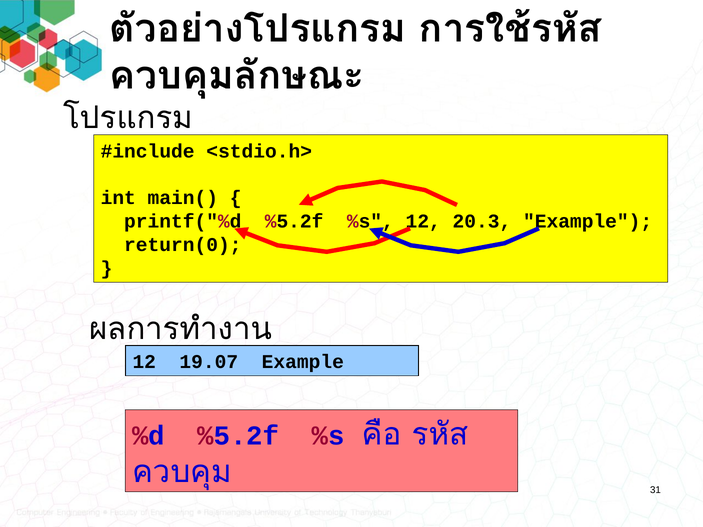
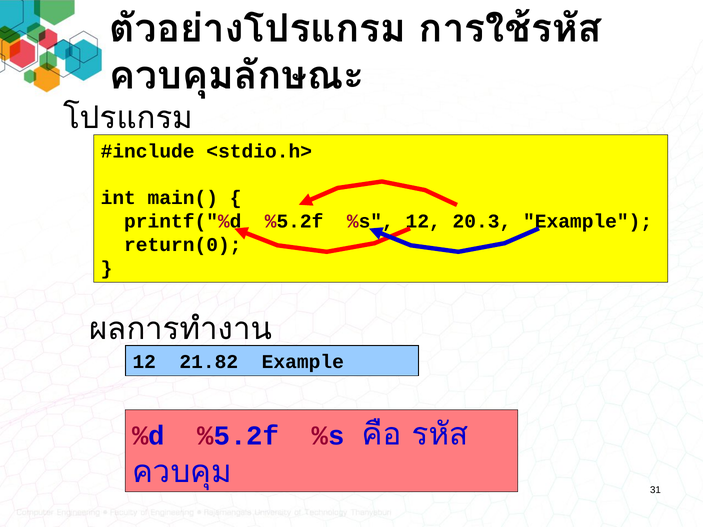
19.07: 19.07 -> 21.82 (209, 362)
